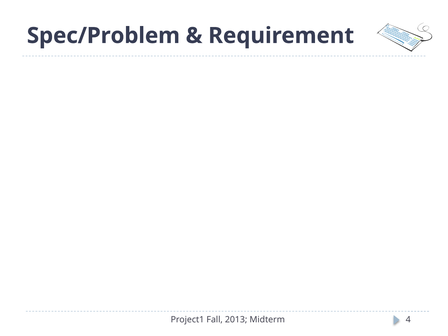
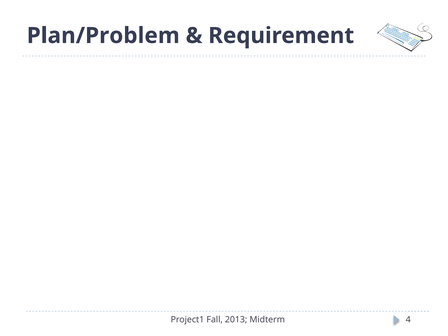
Spec/Problem: Spec/Problem -> Plan/Problem (103, 36)
